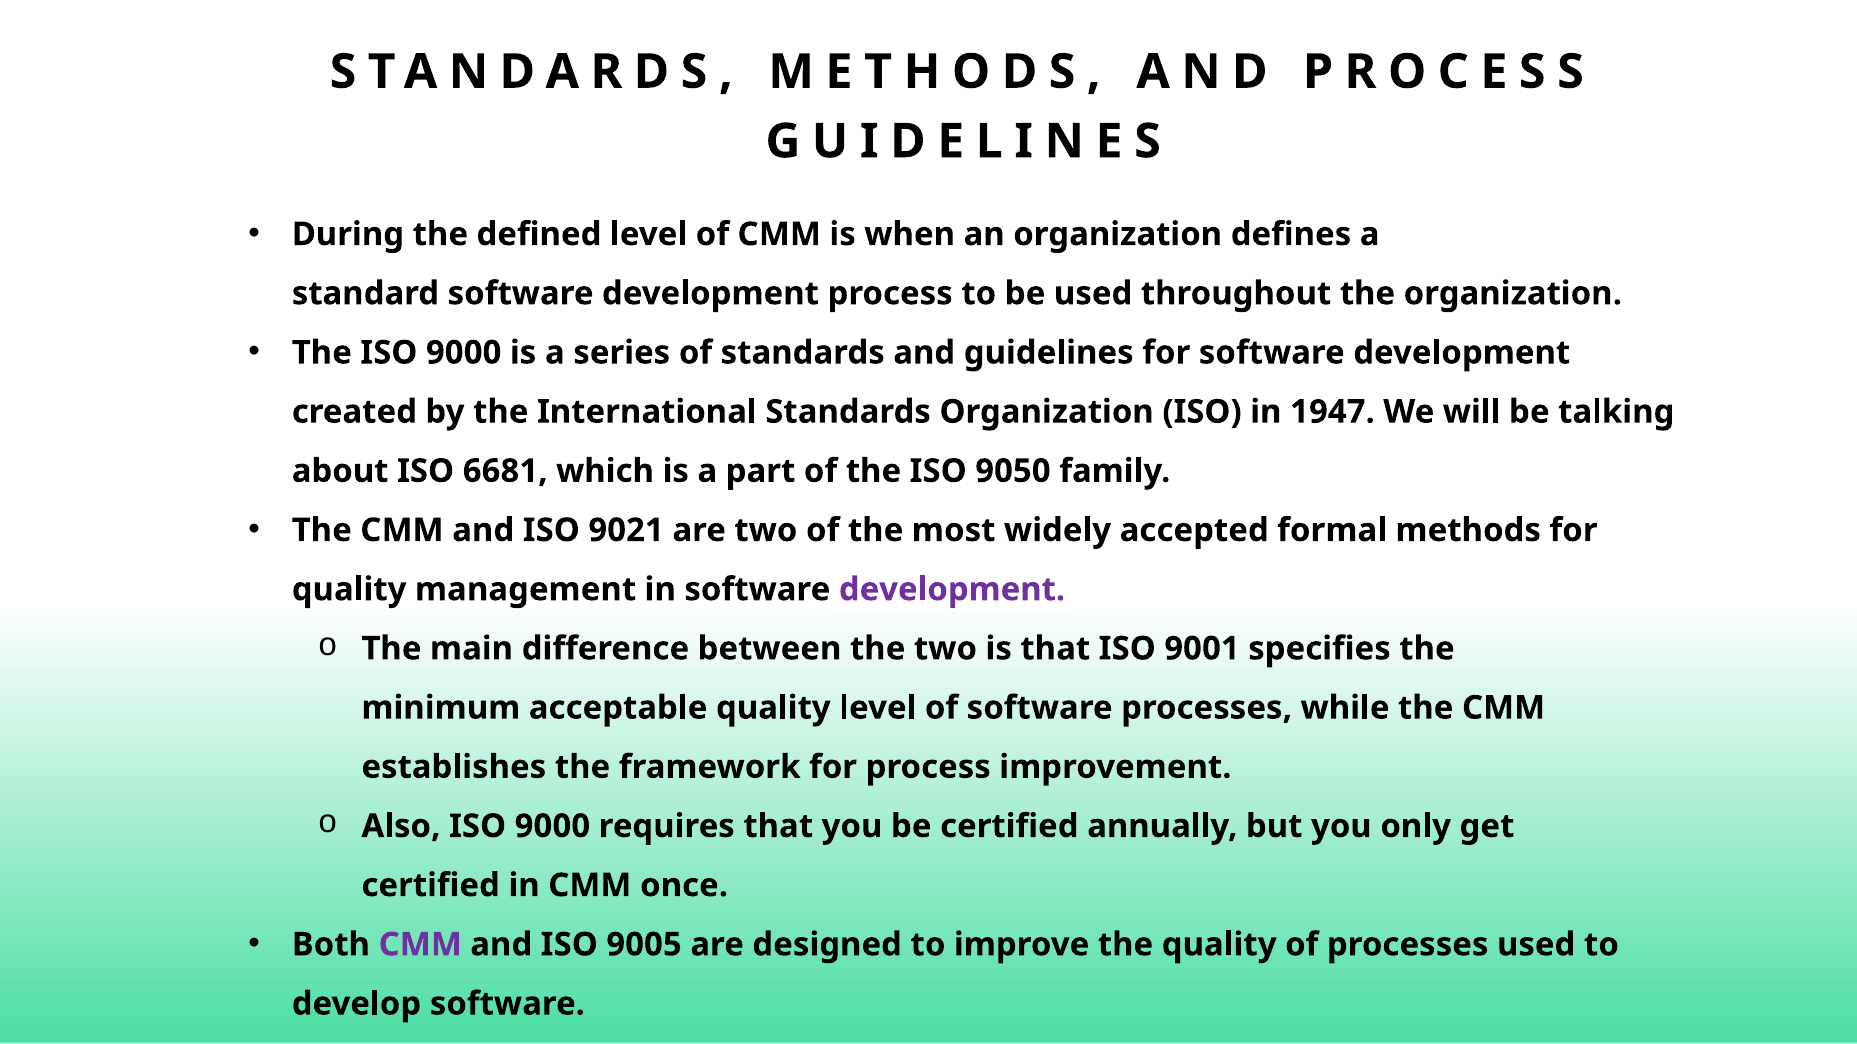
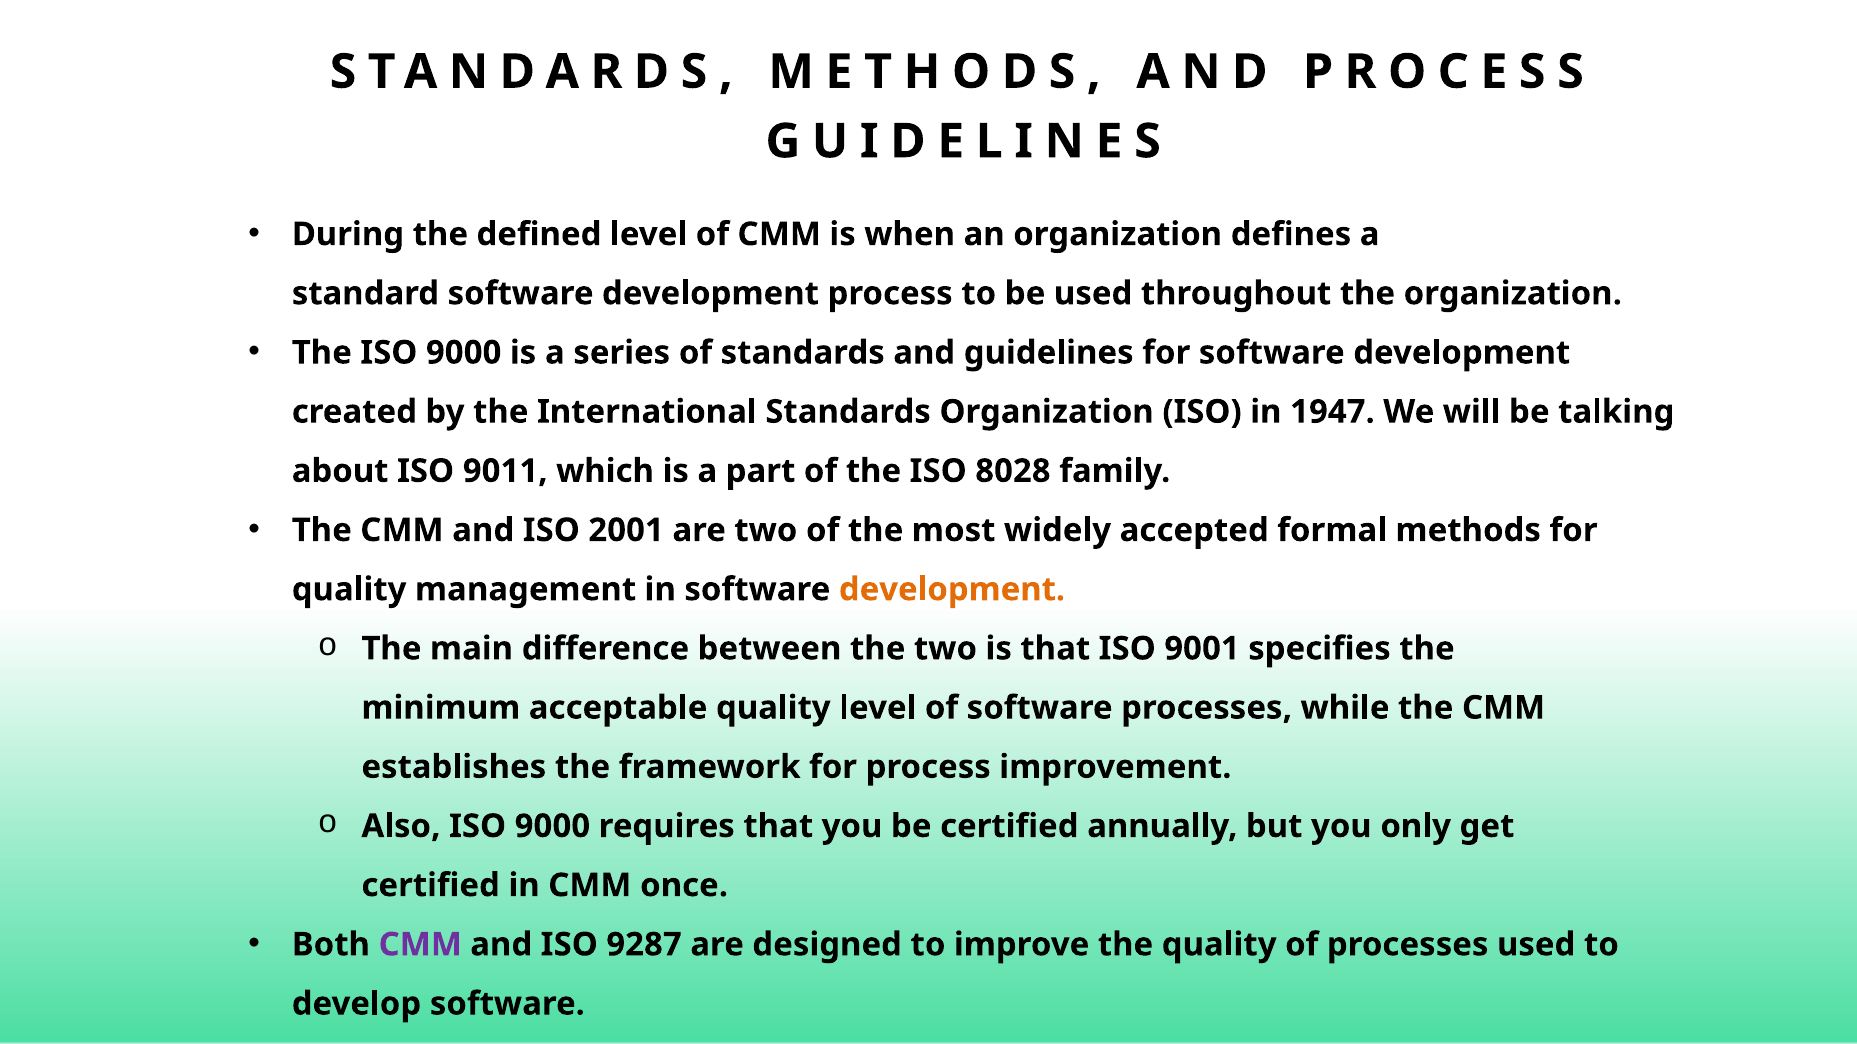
6681: 6681 -> 9011 (505, 471)
9050: 9050 -> 8028 (1013, 471)
9021: 9021 -> 2001 (626, 531)
development colour: purple -> orange (952, 590)
9005: 9005 -> 9287 (644, 945)
